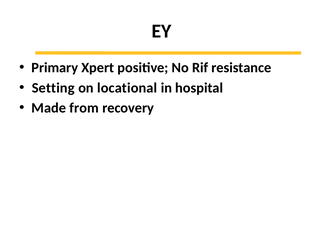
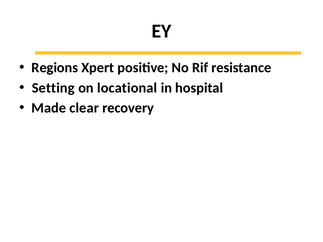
Primary: Primary -> Regions (55, 68)
from: from -> clear (84, 108)
